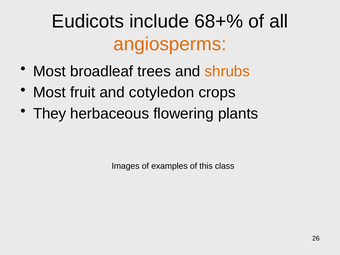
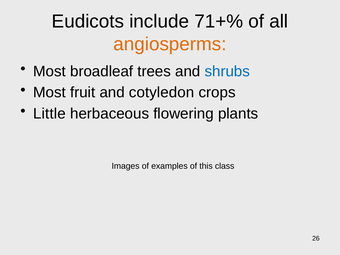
68+%: 68+% -> 71+% (219, 21)
shrubs colour: orange -> blue (227, 71)
They: They -> Little (49, 114)
